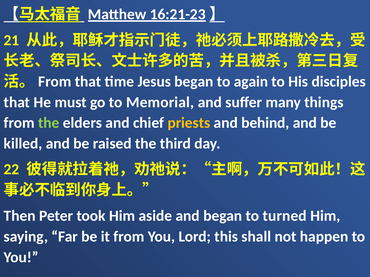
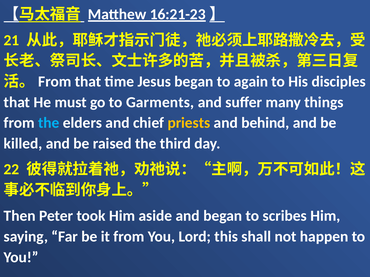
Memorial: Memorial -> Garments (160, 102)
the colour: light green -> light blue (49, 123)
turned: turned -> scribes (285, 216)
